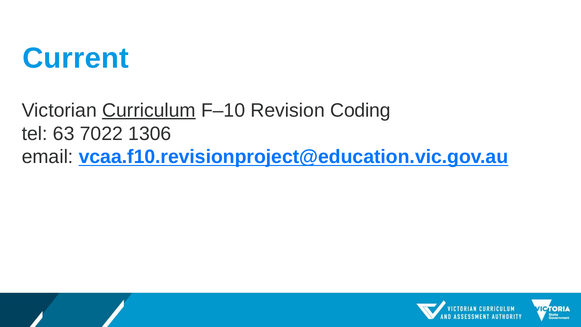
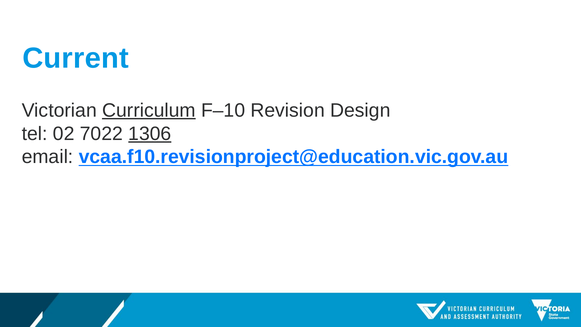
Coding: Coding -> Design (360, 110)
63: 63 -> 02 (64, 134)
1306 underline: none -> present (150, 134)
